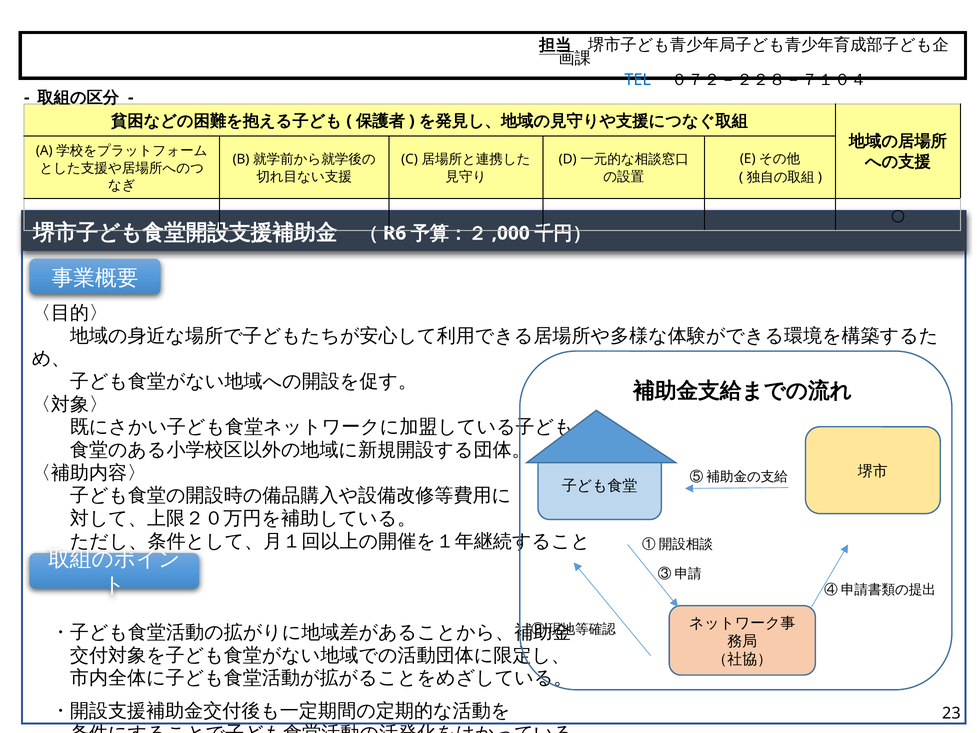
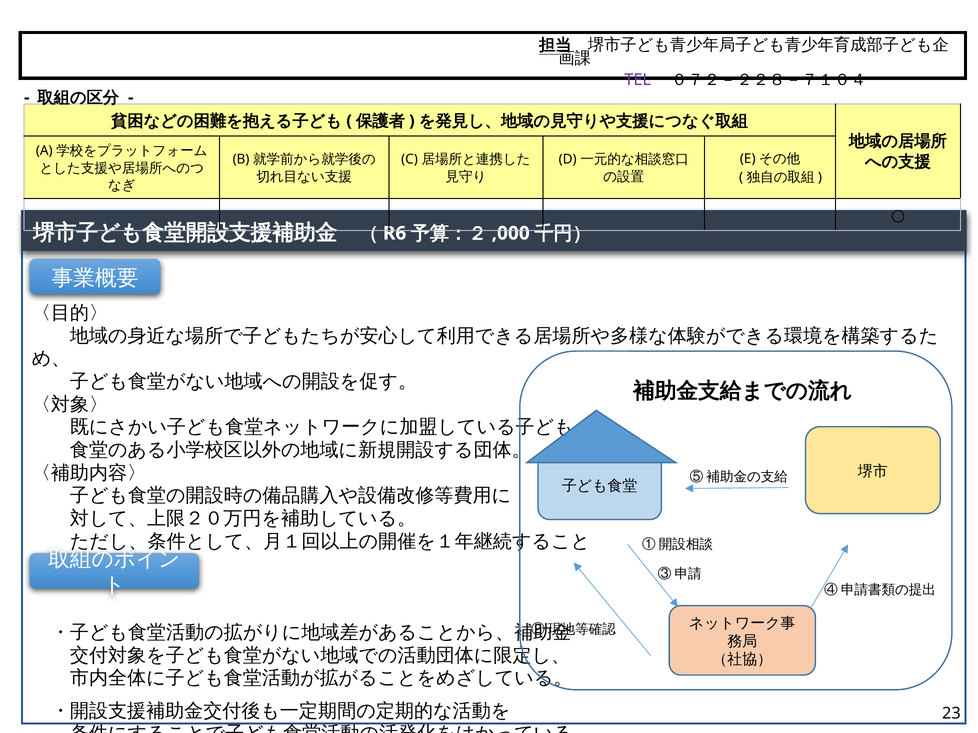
TEL colour: blue -> purple (638, 80)
